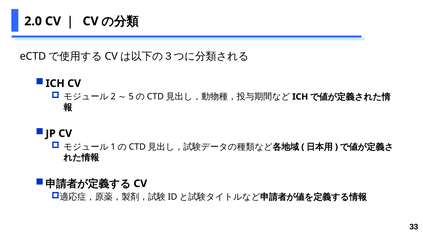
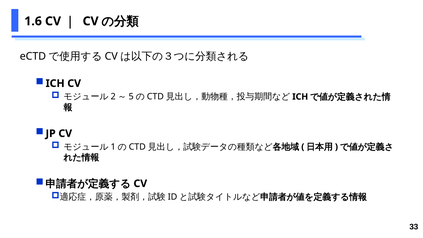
2.0: 2.0 -> 1.6 (33, 21)
